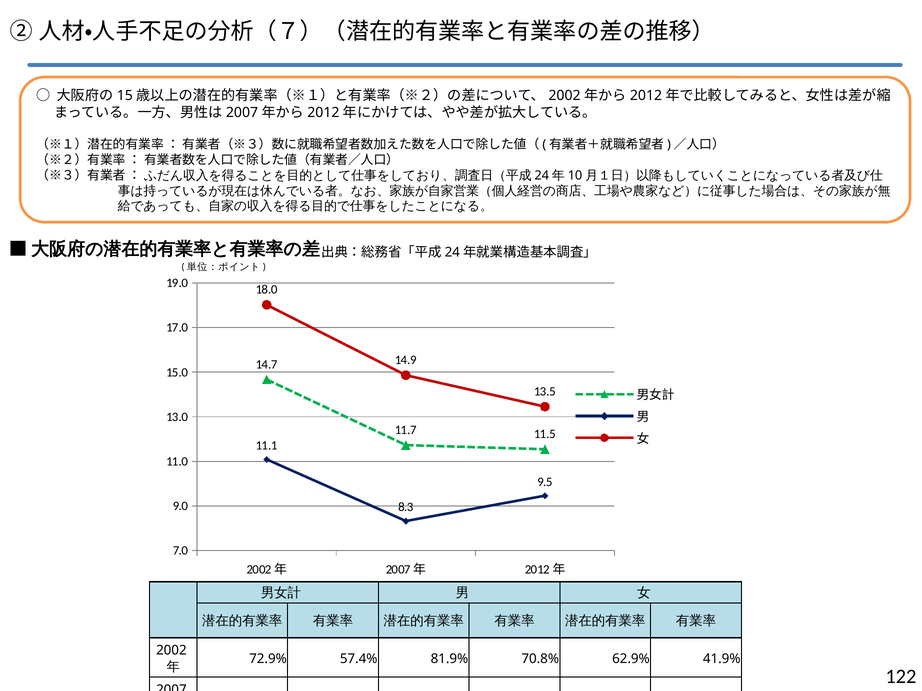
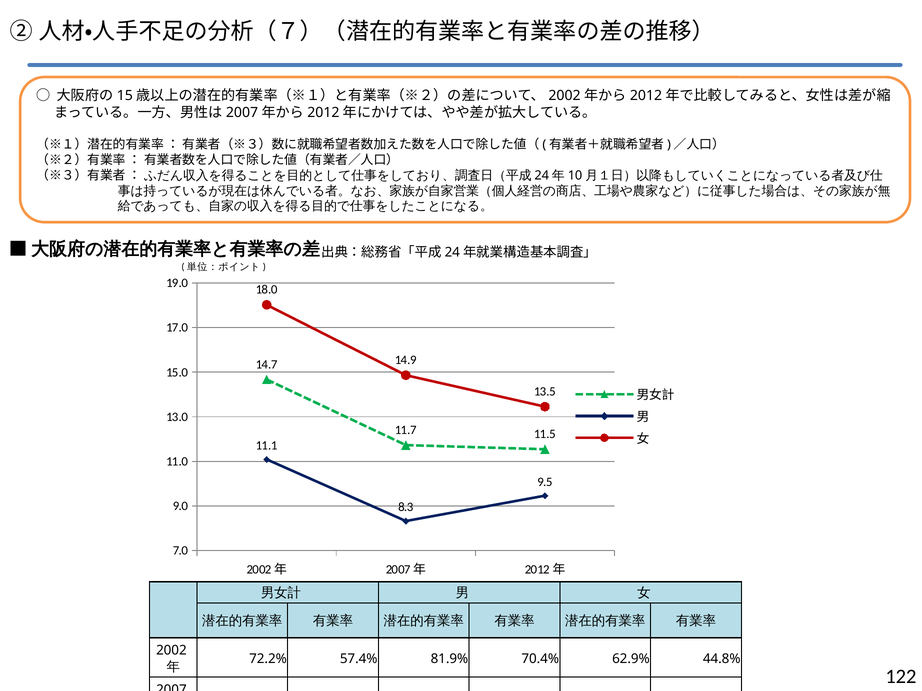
72.9%: 72.9% -> 72.2% (268, 659)
70.8%: 70.8% -> 70.4% (540, 659)
62.9% 41.9%: 41.9% -> 44.8% (722, 659)
